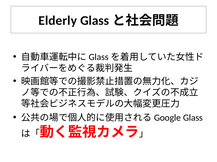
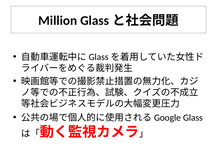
Elderly: Elderly -> Million (58, 21)
